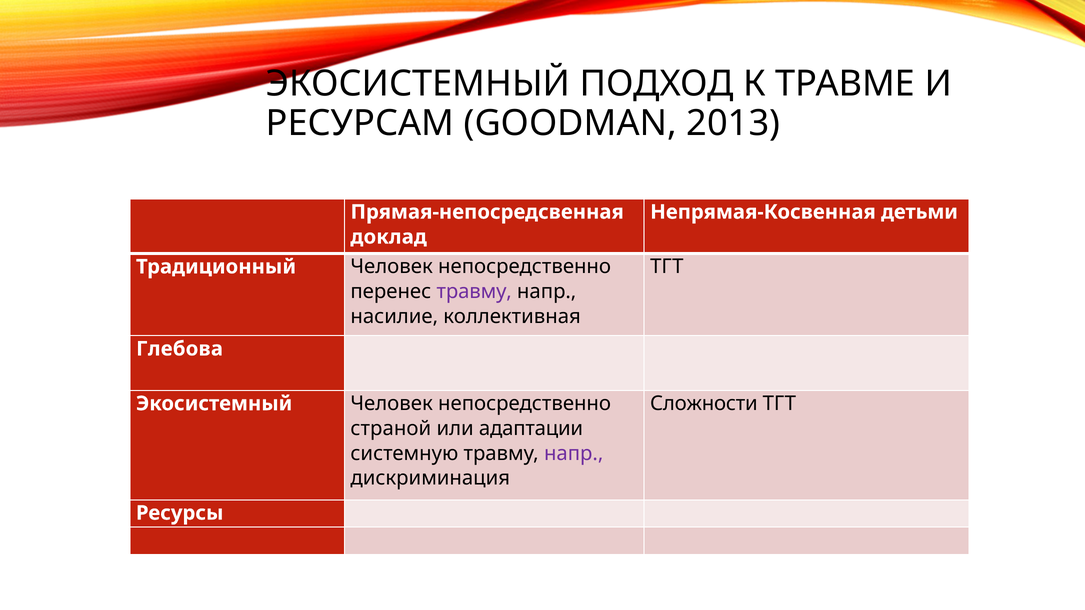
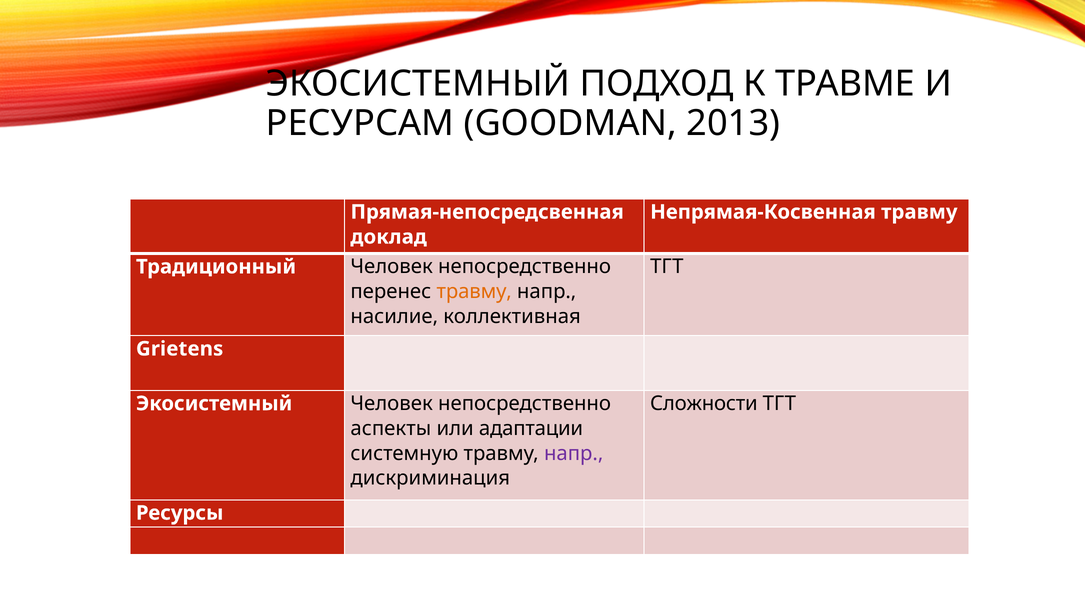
Непрямая-Косвенная детьми: детьми -> травму (919, 212)
травму colour: purple -> orange (474, 292)
Глебова: Глебова -> Grietens (180, 349)
страной: страной -> аспекты (391, 429)
